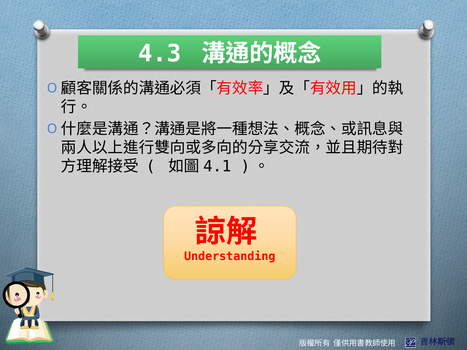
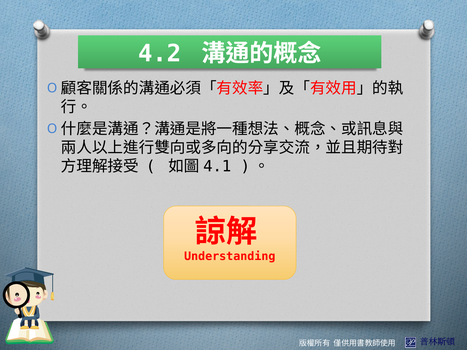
4.3: 4.3 -> 4.2 (160, 54)
